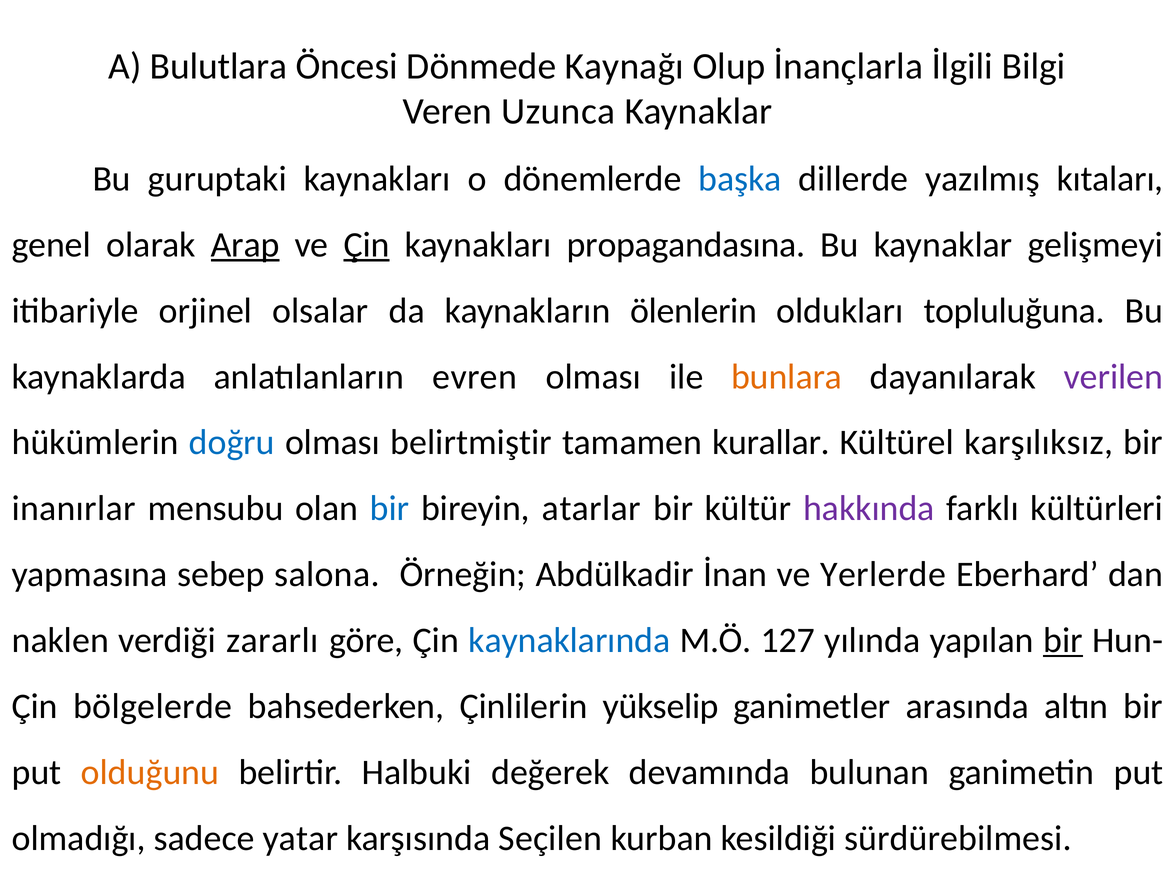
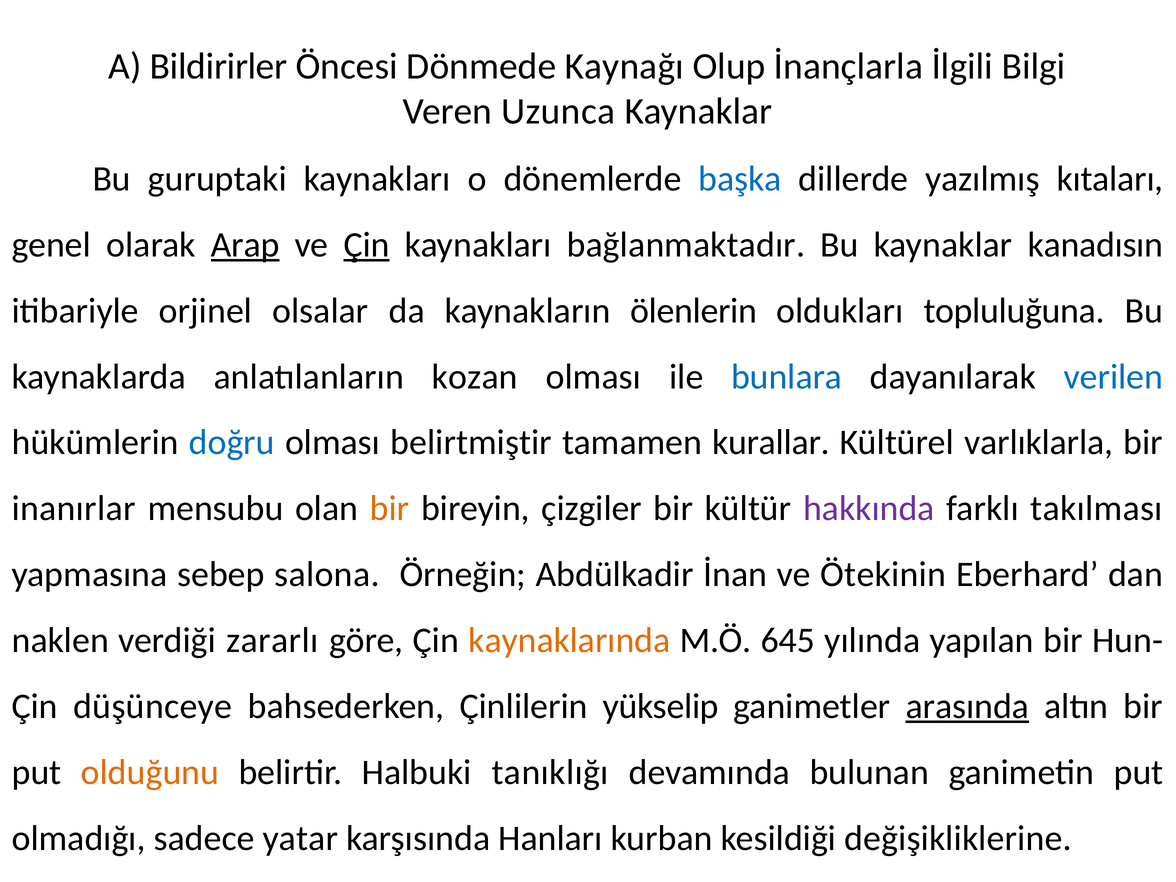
Bulutlara: Bulutlara -> Bildirirler (219, 66)
propagandasına: propagandasına -> bağlanmaktadır (686, 245)
gelişmeyi: gelişmeyi -> kanadısın (1095, 245)
evren: evren -> kozan (475, 377)
bunlara colour: orange -> blue (787, 377)
verilen colour: purple -> blue (1113, 377)
karşılıksız: karşılıksız -> varlıklarla (1039, 443)
bir colour: blue -> orange (390, 509)
atarlar: atarlar -> çizgiler (592, 509)
kültürleri: kültürleri -> takılması (1097, 509)
Yerlerde: Yerlerde -> Ötekinin (883, 574)
kaynaklarında colour: blue -> orange (569, 640)
127: 127 -> 645 (788, 640)
bir underline: present -> none (1063, 640)
bölgelerde: bölgelerde -> düşünceye (153, 706)
arasında underline: none -> present (967, 706)
değerek: değerek -> tanıklığı (550, 772)
Seçilen: Seçilen -> Hanları (550, 838)
sürdürebilmesi: sürdürebilmesi -> değişikliklerine (958, 838)
